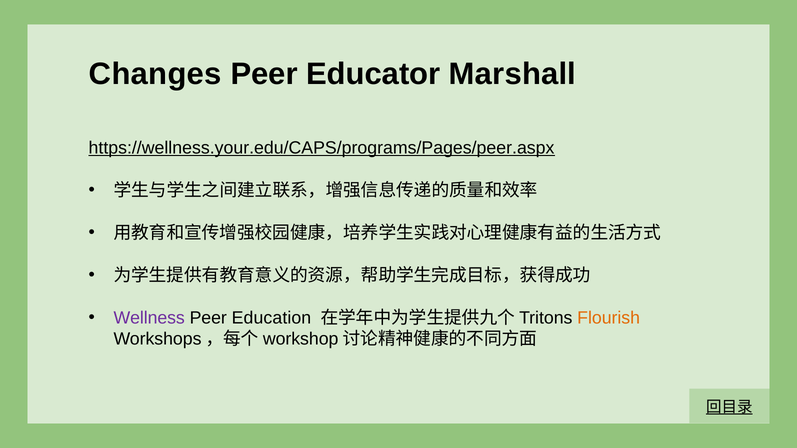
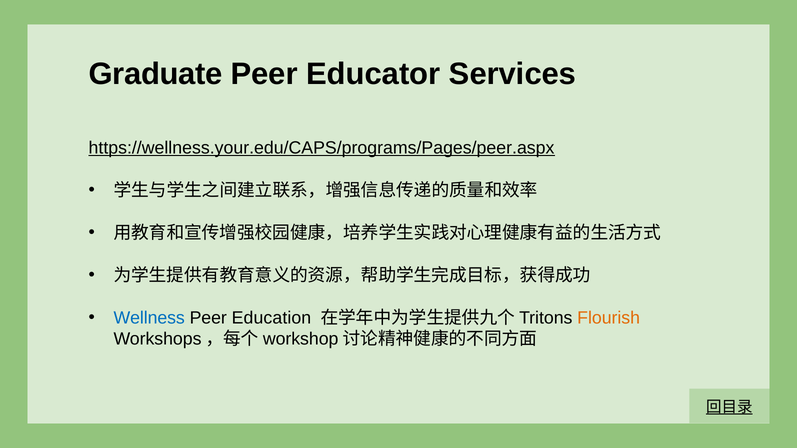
Changes: Changes -> Graduate (156, 74)
Marshall: Marshall -> Services (513, 74)
Wellness colour: purple -> blue (149, 318)
